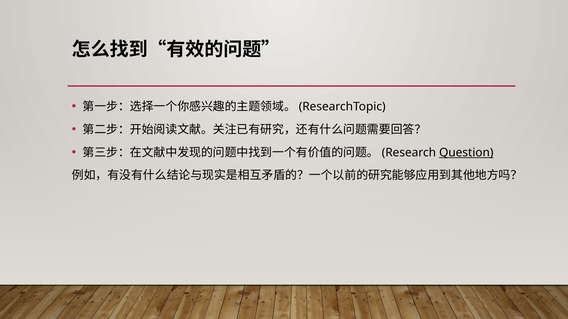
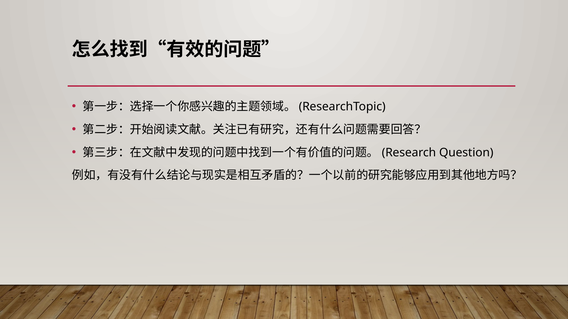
Question underline: present -> none (466, 153)
